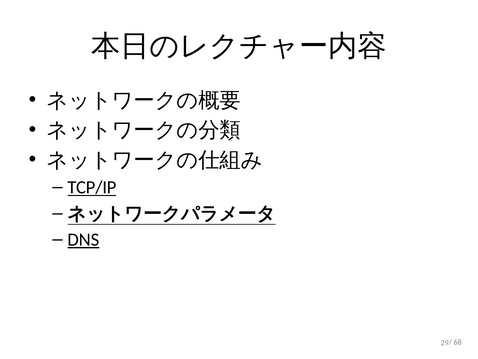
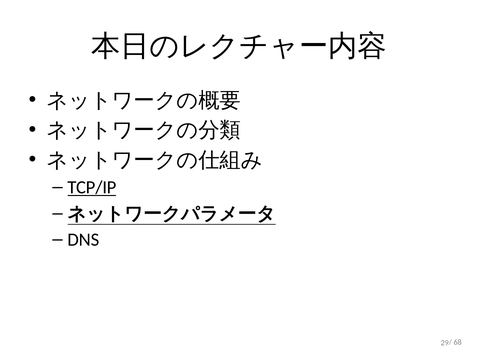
DNS underline: present -> none (83, 239)
